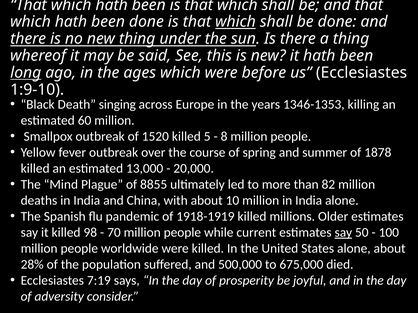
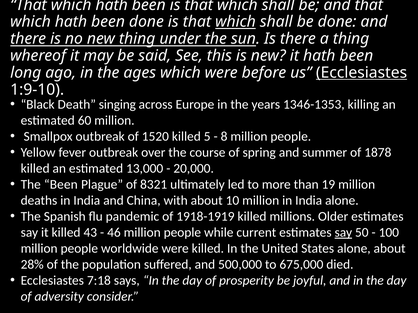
long underline: present -> none (26, 73)
Ecclesiastes underline: none -> present (362, 73)
The Mind: Mind -> Been (61, 185)
8855: 8855 -> 8321 (154, 185)
82: 82 -> 19 (328, 185)
98: 98 -> 43 (90, 233)
70: 70 -> 46 (114, 233)
7:19: 7:19 -> 7:18 (99, 281)
